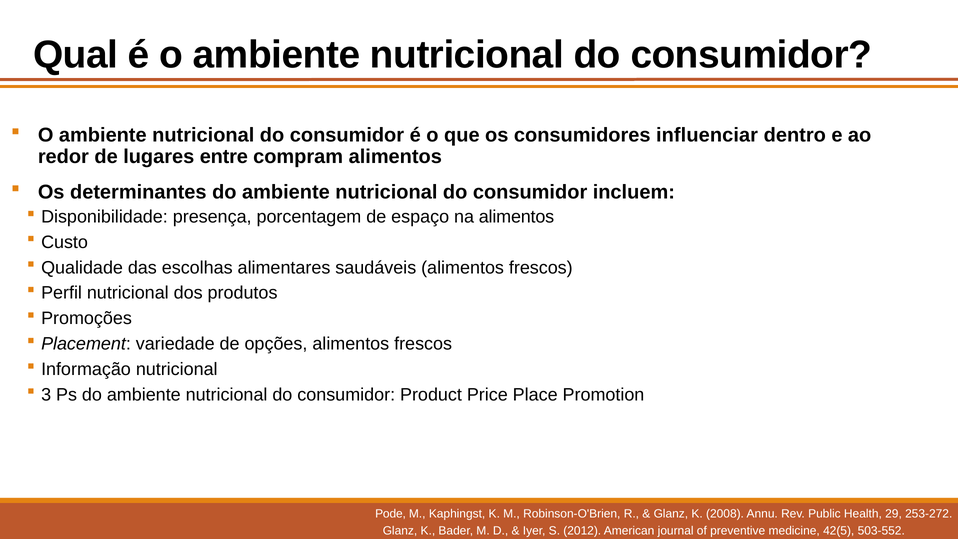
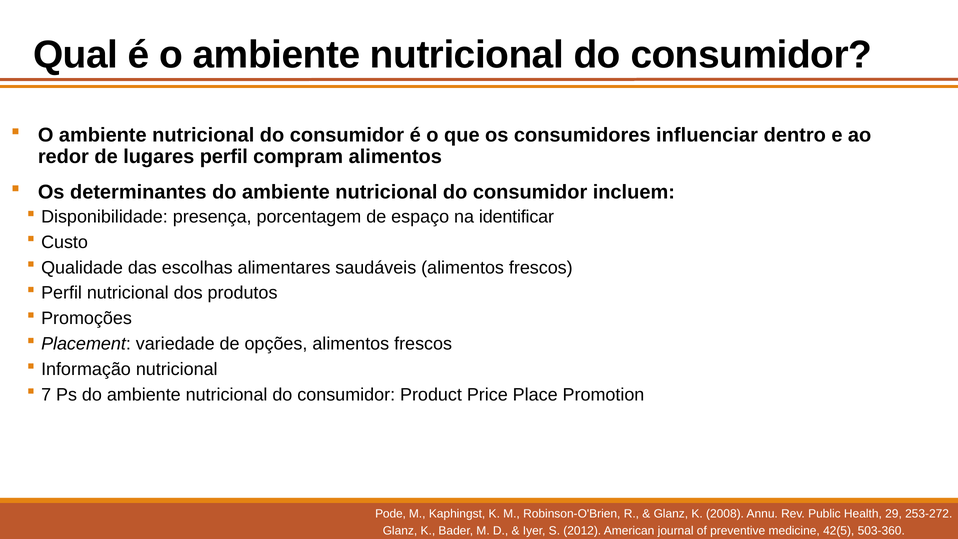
lugares entre: entre -> perfil (224, 157)
na alimentos: alimentos -> identificar (517, 217)
3: 3 -> 7 (46, 395)
503-552: 503-552 -> 503-360 (881, 530)
